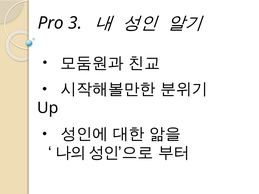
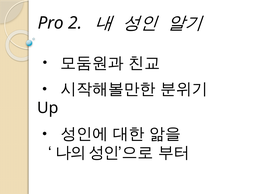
3: 3 -> 2 (75, 23)
